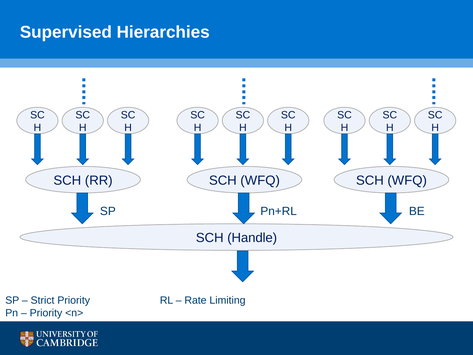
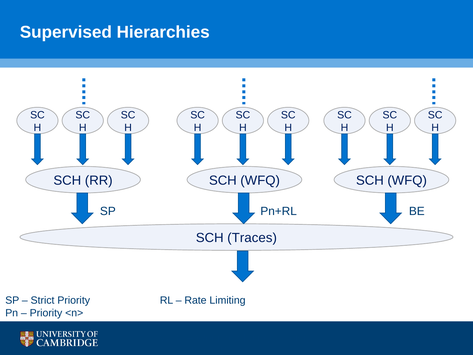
Handle: Handle -> Traces (252, 238)
